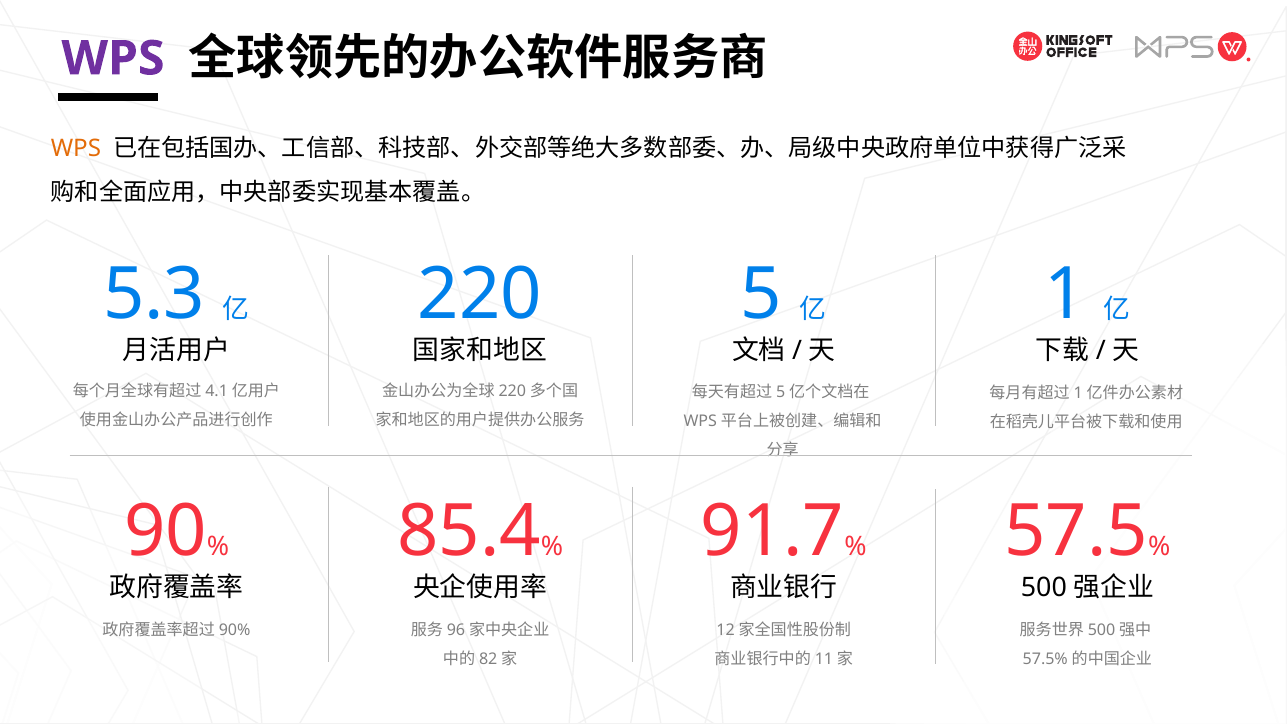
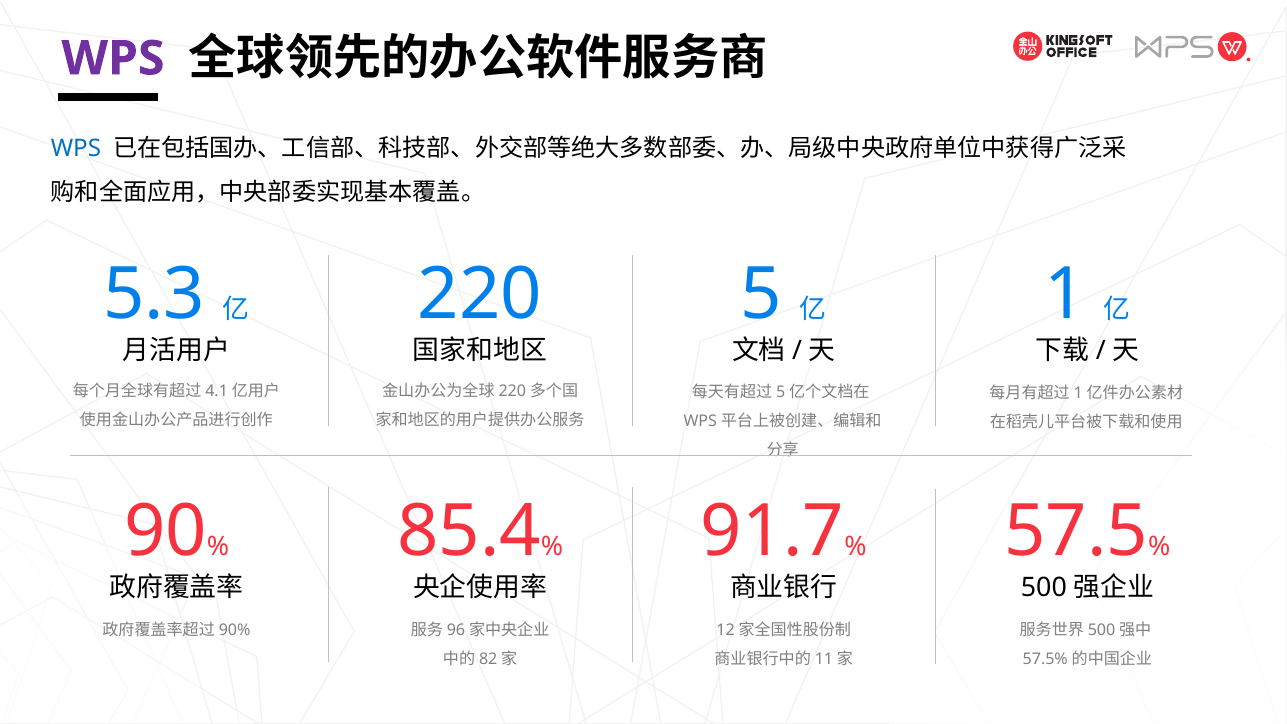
WPS colour: orange -> blue (76, 149)
